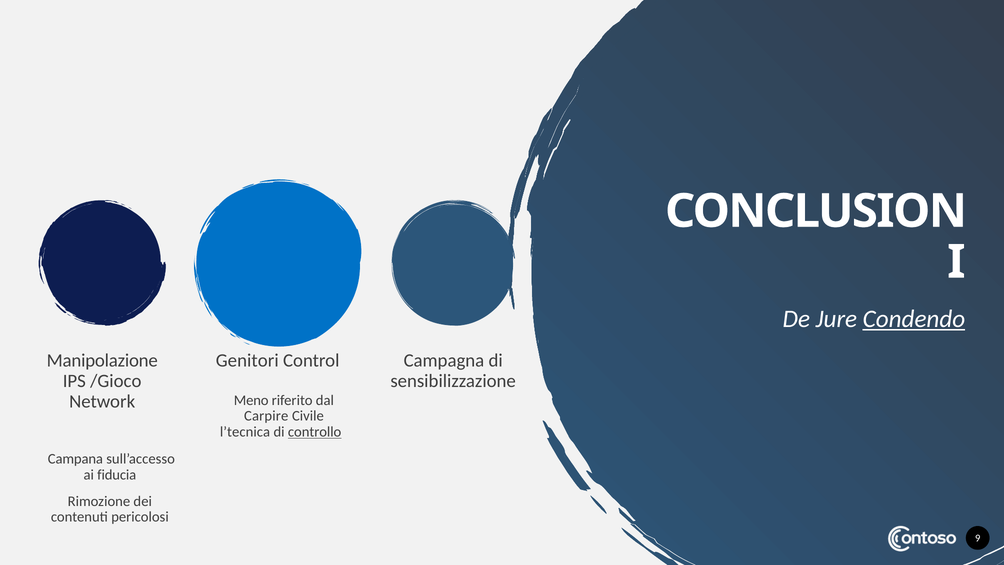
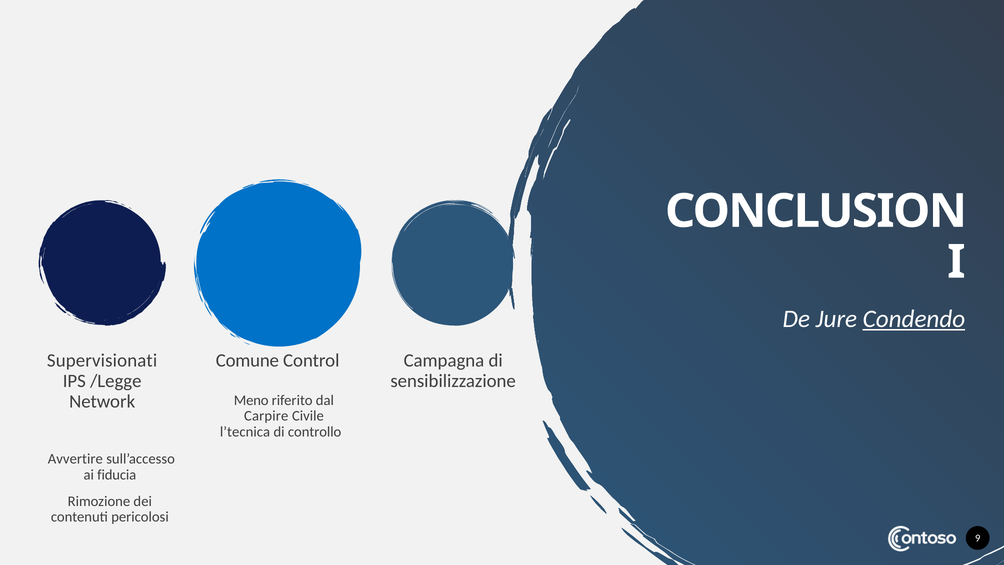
Manipolazione: Manipolazione -> Supervisionati (102, 361)
Genitori: Genitori -> Comune (247, 361)
/Gioco: /Gioco -> /Legge (116, 381)
controllo underline: present -> none (315, 432)
Campana: Campana -> Avvertire (75, 459)
